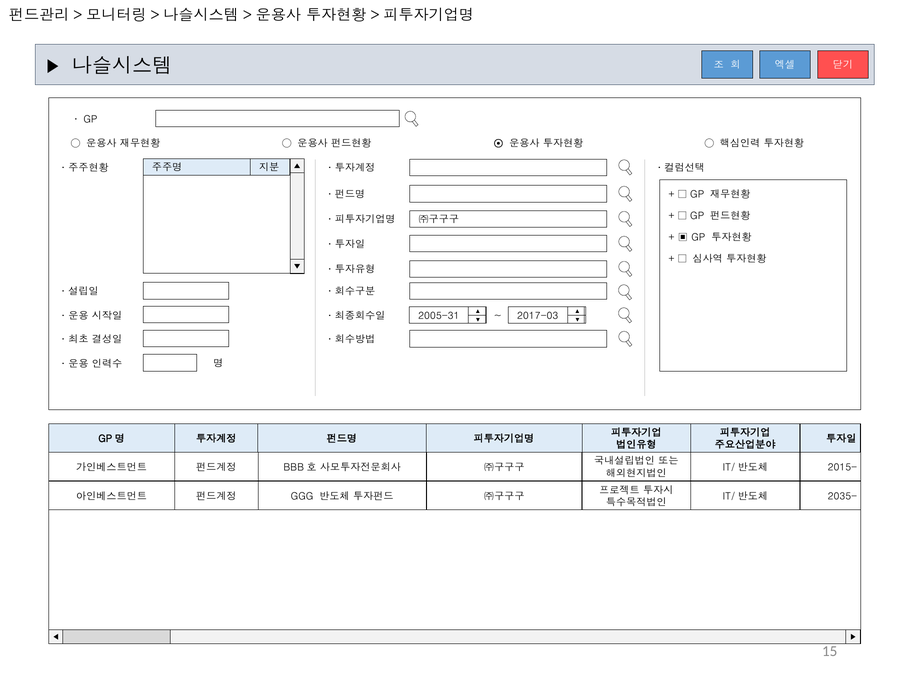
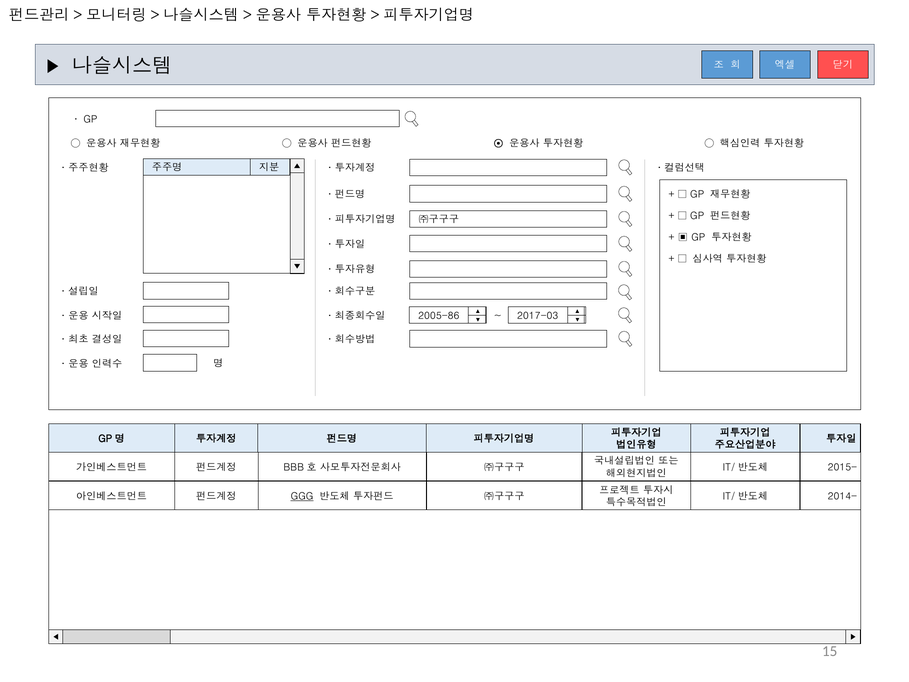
2005-31: 2005-31 -> 2005-86 (439, 316)
GGG underline: none -> present (302, 496)
2035-: 2035- -> 2014- (842, 496)
